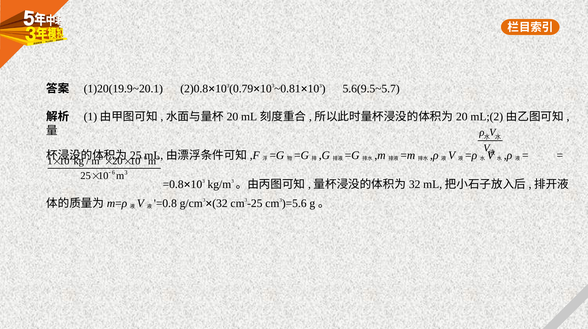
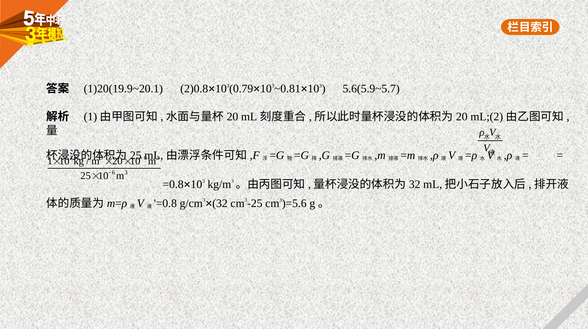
5.6(9.5~5.7: 5.6(9.5~5.7 -> 5.6(5.9~5.7 (371, 89)
